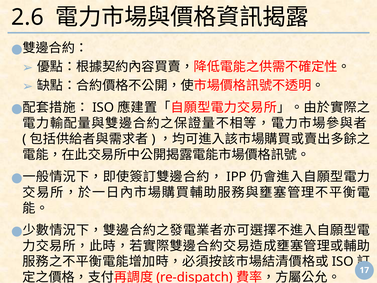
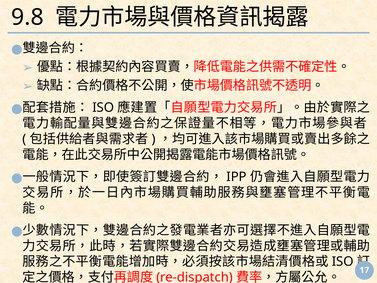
2.6: 2.6 -> 9.8 (27, 17)
